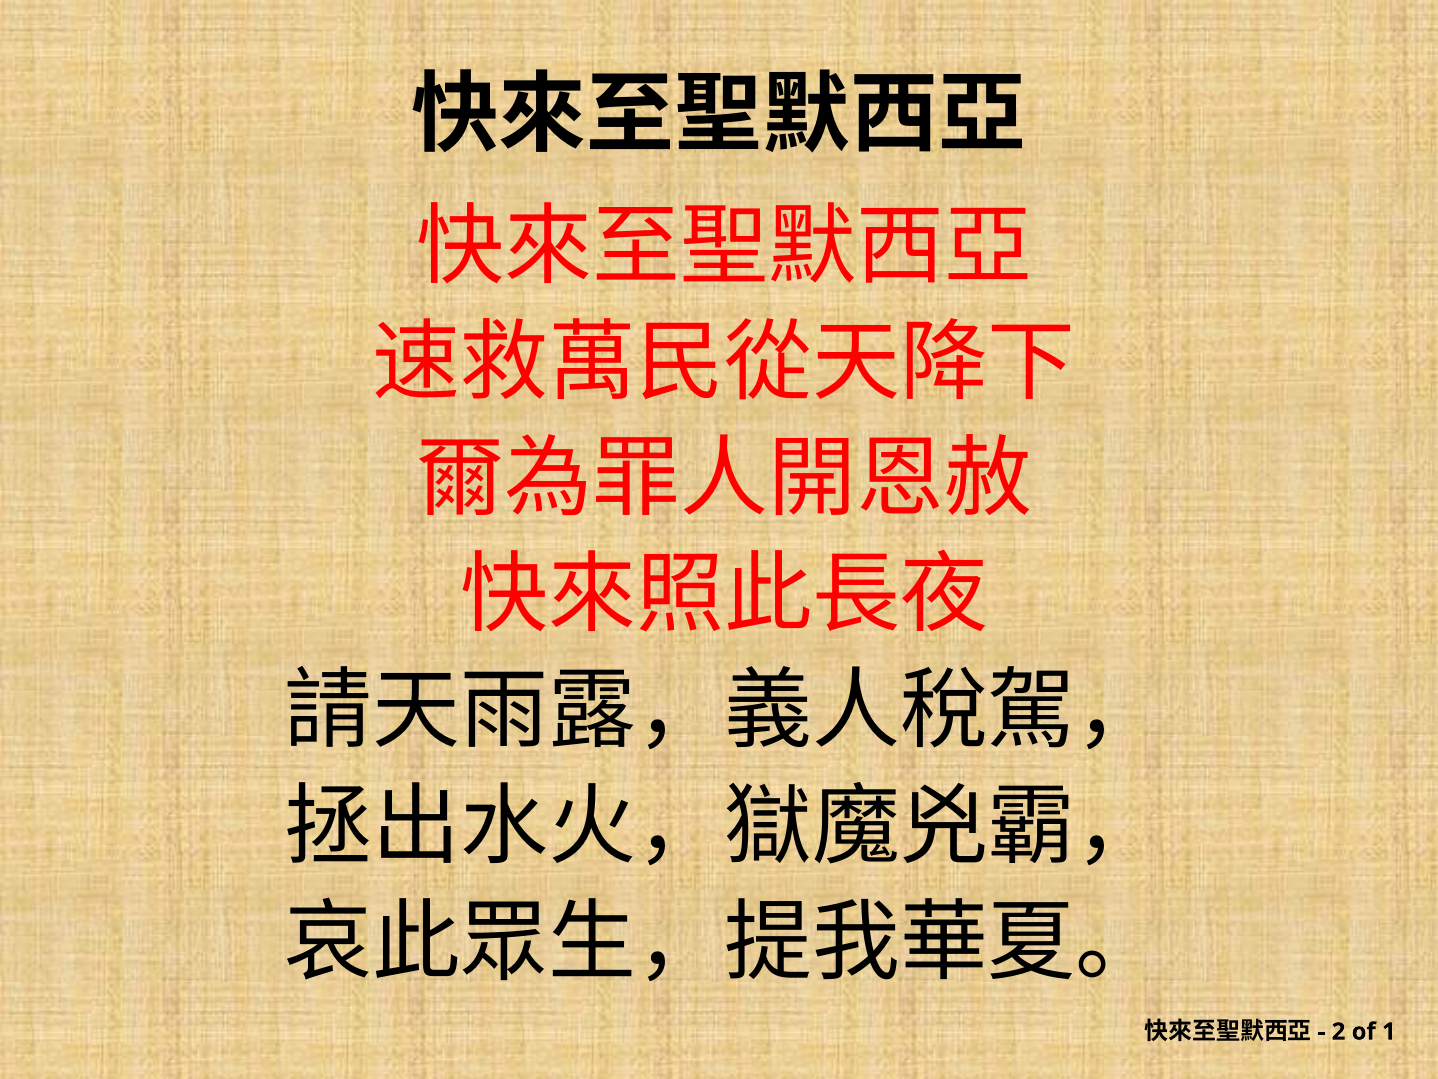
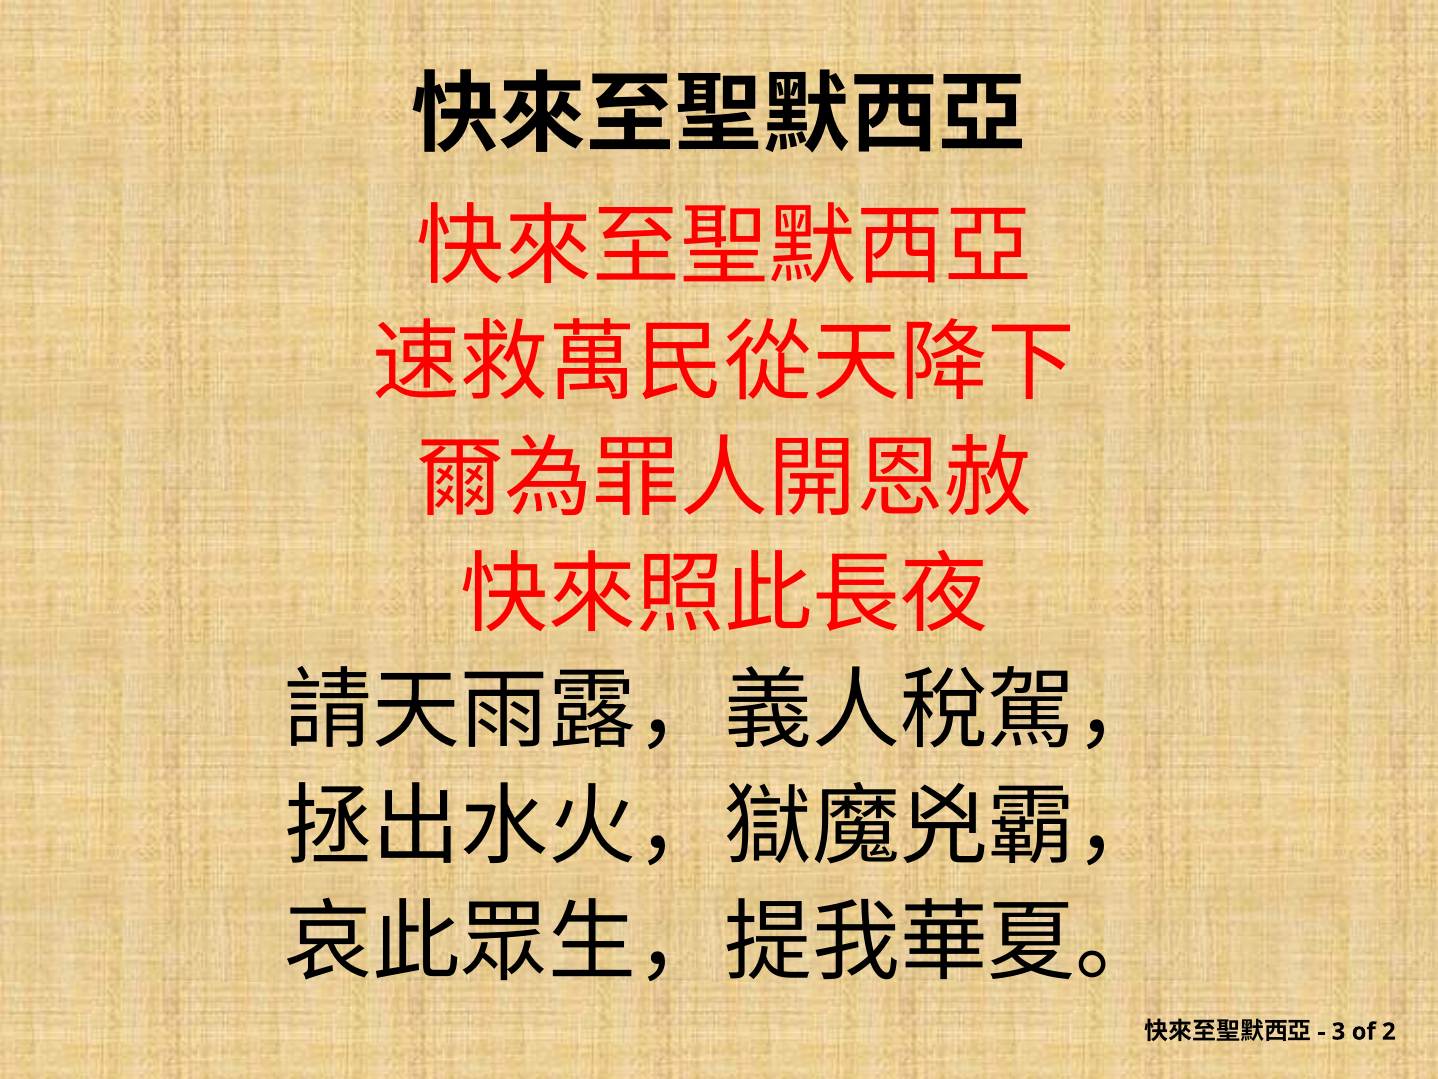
2: 2 -> 3 (1339, 1031)
1: 1 -> 2 (1389, 1031)
